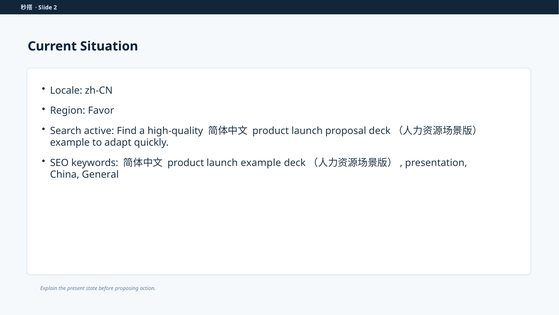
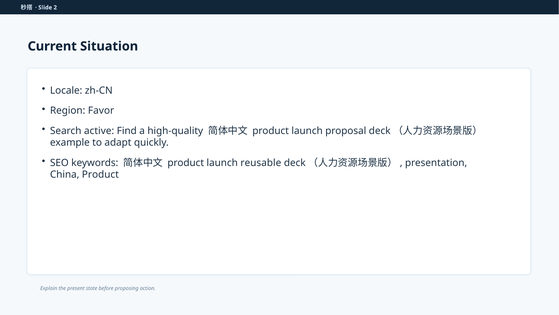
launch example: example -> reusable (261, 162)
China General: General -> Product (100, 174)
